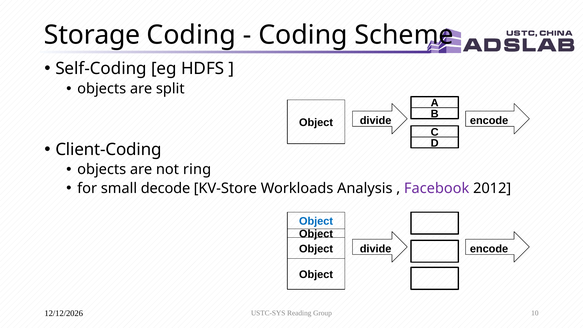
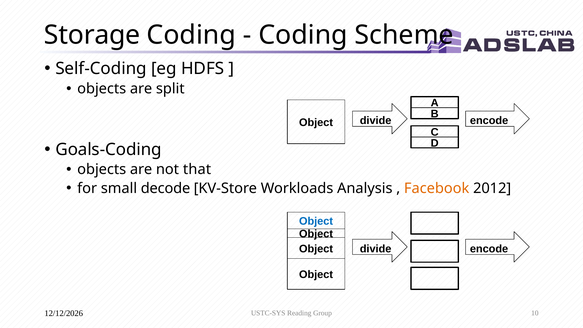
Client-Coding: Client-Coding -> Goals-Coding (108, 149)
ring: ring -> that (197, 169)
Facebook colour: purple -> orange (437, 188)
